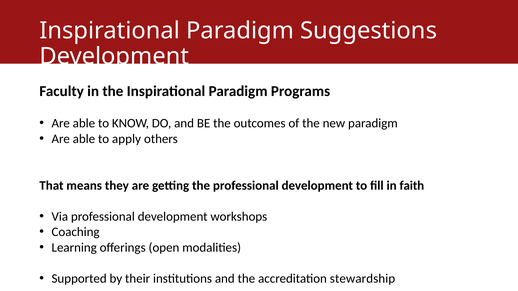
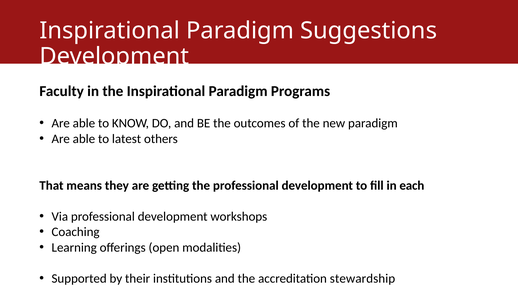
apply: apply -> latest (127, 139)
faith: faith -> each (412, 186)
